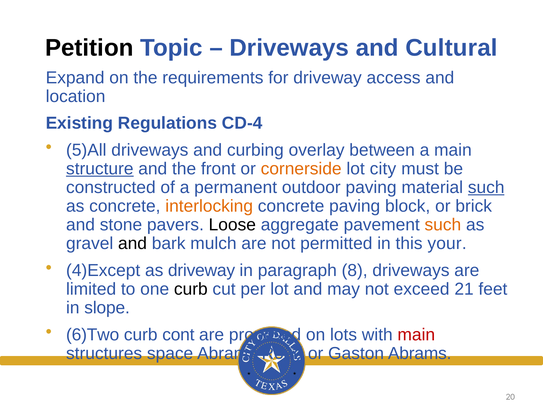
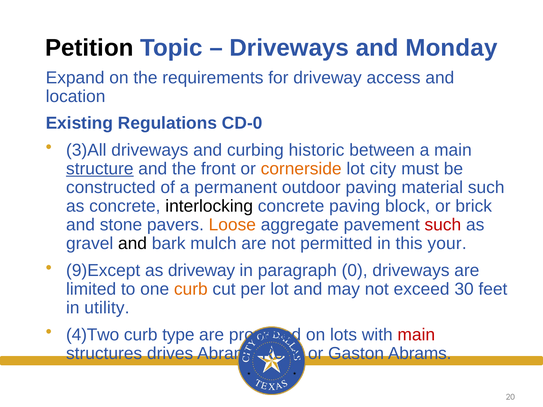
Cultural: Cultural -> Monday (451, 48)
CD-4: CD-4 -> CD-0 (242, 123)
5)All: 5)All -> 3)All (86, 150)
overlay: overlay -> historic (317, 150)
such underline: present -> none (486, 188)
interlocking colour: orange -> black (209, 206)
Loose colour: black -> orange (232, 225)
such colour: orange -> red (443, 225)
4)Except: 4)Except -> 9)Except (103, 271)
8: 8 -> 0 (355, 271)
curb colour: black -> orange (191, 289)
21: 21 -> 30 (464, 289)
slope: slope -> utility (107, 308)
6)Two: 6)Two -> 4)Two (93, 335)
cont: cont -> type (178, 335)
space: space -> drives (170, 354)
